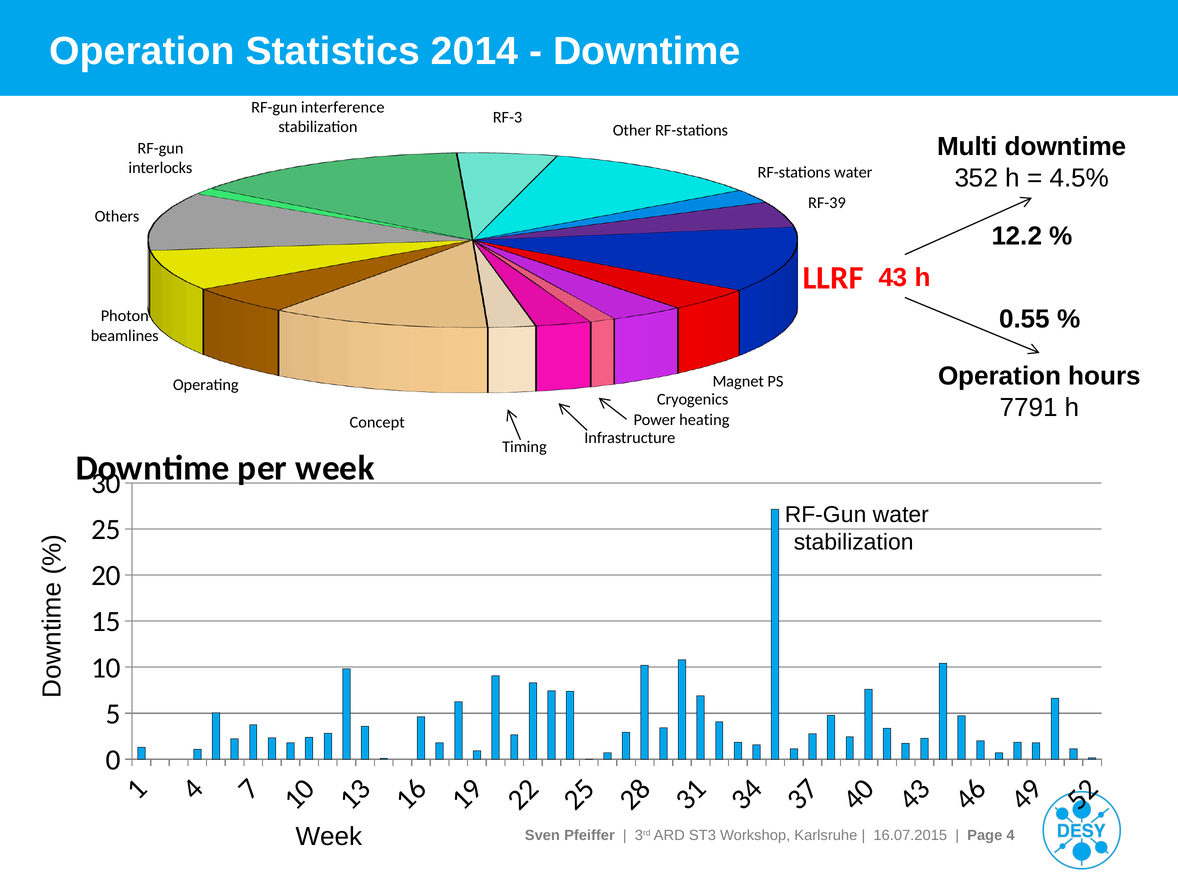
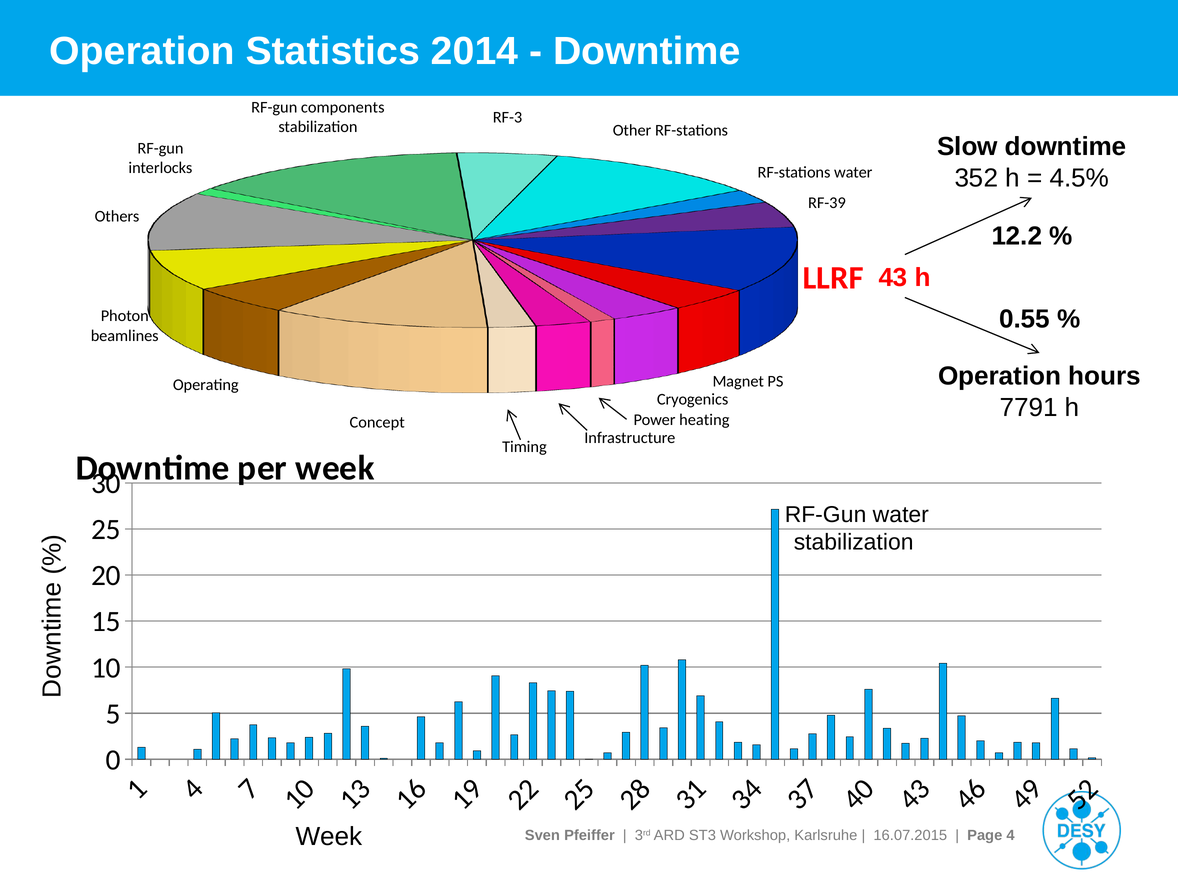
interference: interference -> components (343, 107)
Multi: Multi -> Slow (967, 147)
